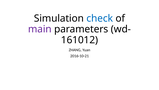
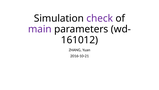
check colour: blue -> purple (100, 18)
